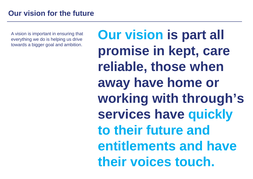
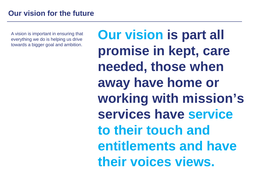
reliable: reliable -> needed (123, 67)
through’s: through’s -> mission’s (213, 98)
quickly: quickly -> service (211, 114)
their future: future -> touch (165, 130)
touch: touch -> views (195, 162)
